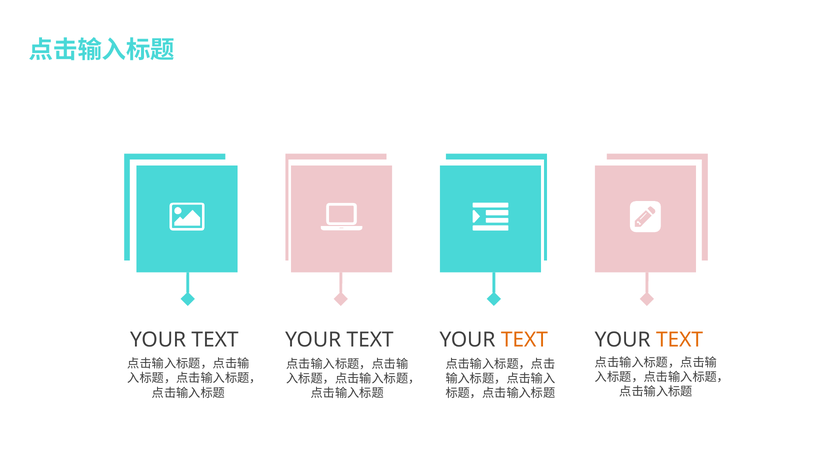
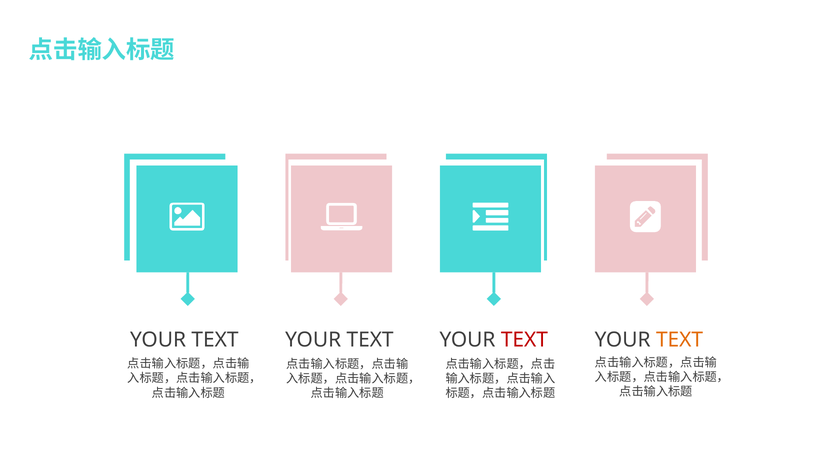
TEXT colour: orange -> red (524, 341)
